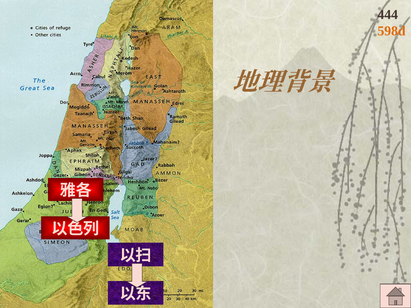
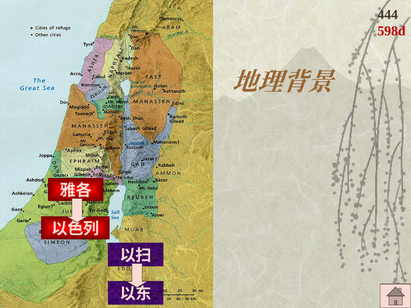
598d colour: orange -> red (392, 31)
